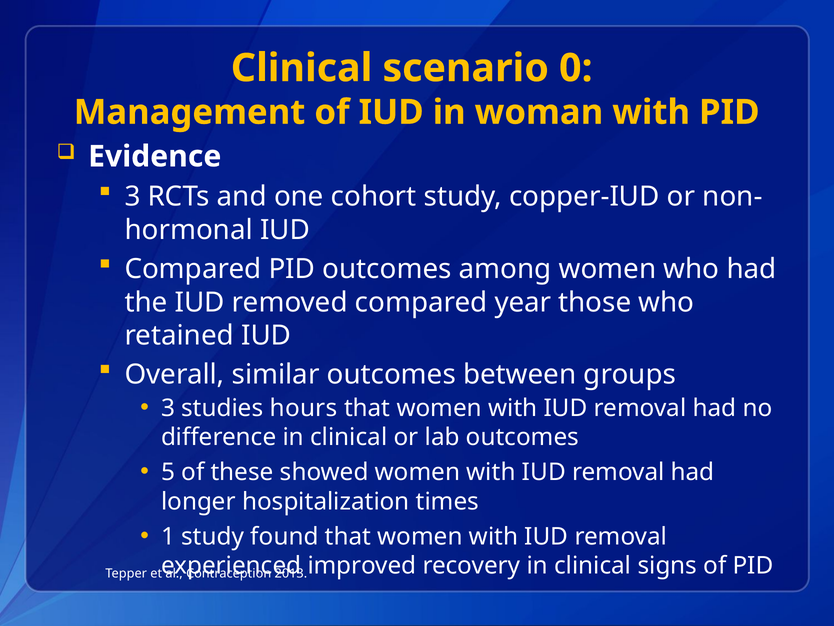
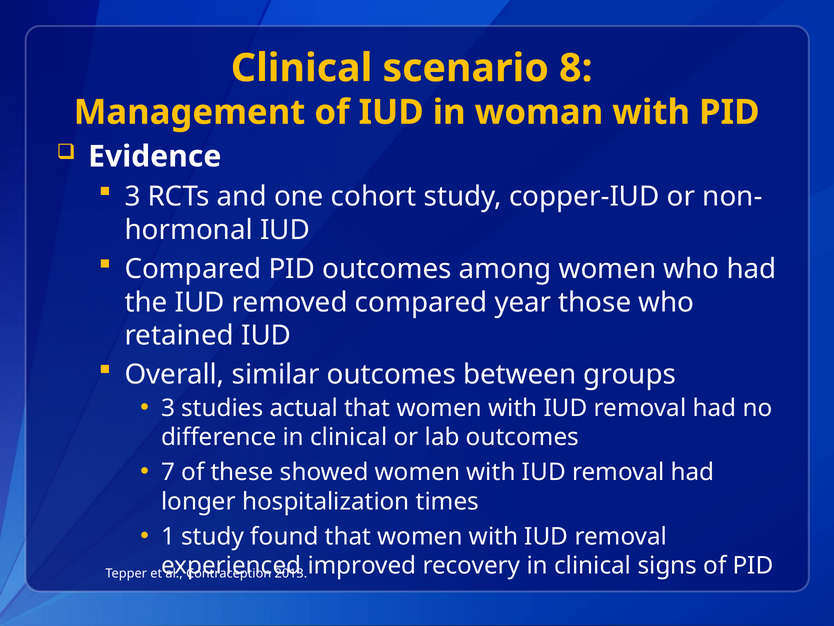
0: 0 -> 8 (576, 68)
hours: hours -> actual (304, 408)
5: 5 -> 7 (168, 472)
